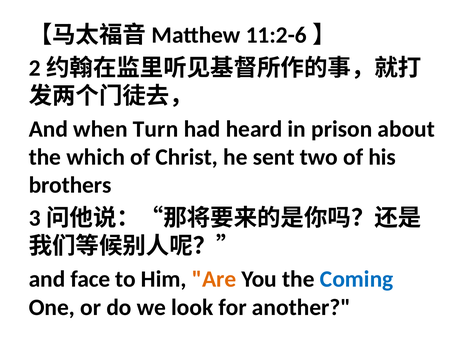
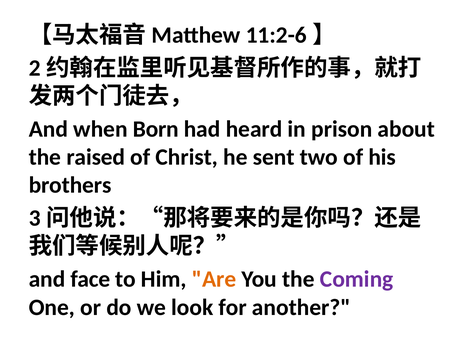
Turn: Turn -> Born (156, 129)
which: which -> raised (96, 157)
Coming colour: blue -> purple (357, 280)
